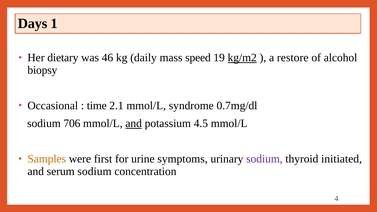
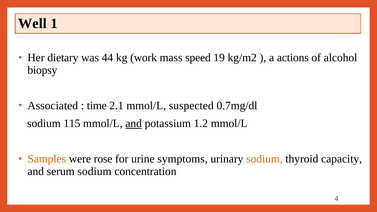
Days: Days -> Well (32, 23)
46: 46 -> 44 (107, 58)
daily: daily -> work (144, 58)
kg/m2 underline: present -> none (242, 58)
restore: restore -> actions (293, 58)
Occasional: Occasional -> Associated (53, 106)
syndrome: syndrome -> suspected (191, 106)
706: 706 -> 115 (72, 123)
4.5: 4.5 -> 1.2 (201, 123)
first: first -> rose (103, 159)
sodium colour: purple -> orange (264, 159)
initiated: initiated -> capacity (342, 159)
